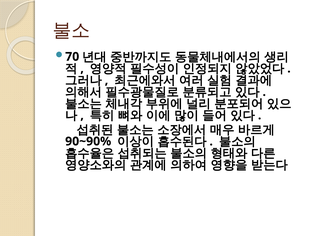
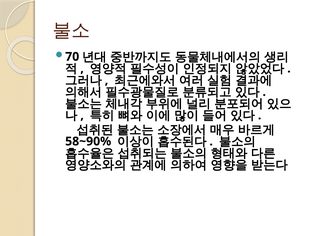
90~90%: 90~90% -> 58~90% (88, 142)
